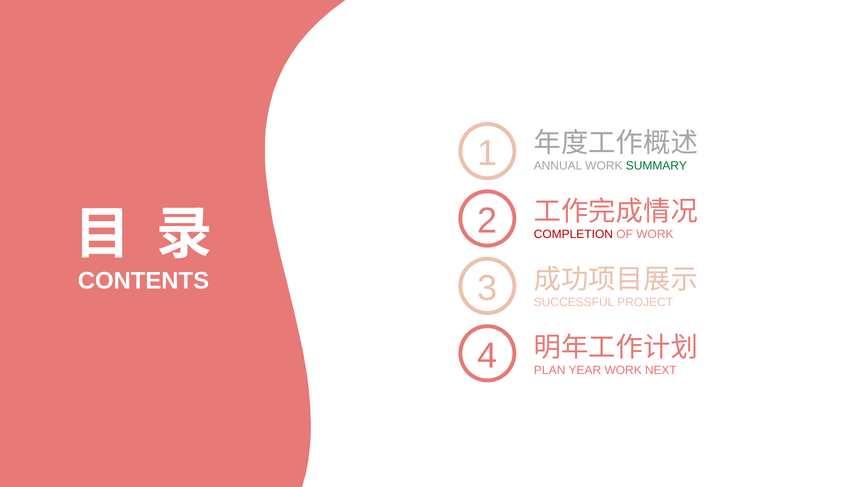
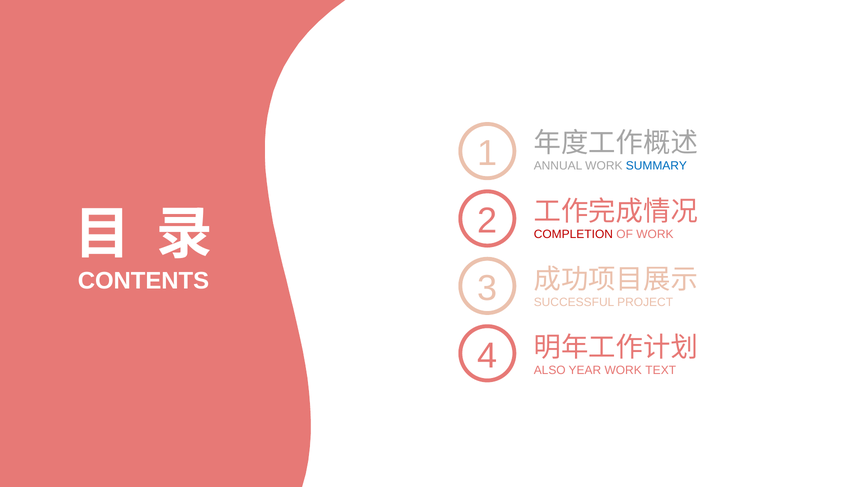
SUMMARY colour: green -> blue (656, 166)
PLAN: PLAN -> ALSO (550, 370)
NEXT: NEXT -> TEXT (661, 370)
